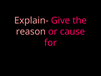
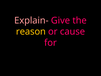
reason colour: pink -> yellow (31, 31)
